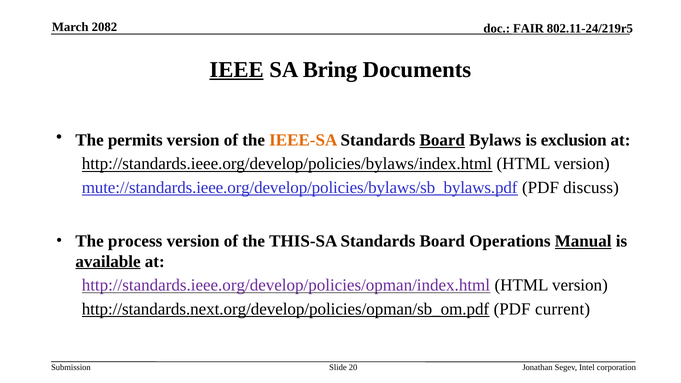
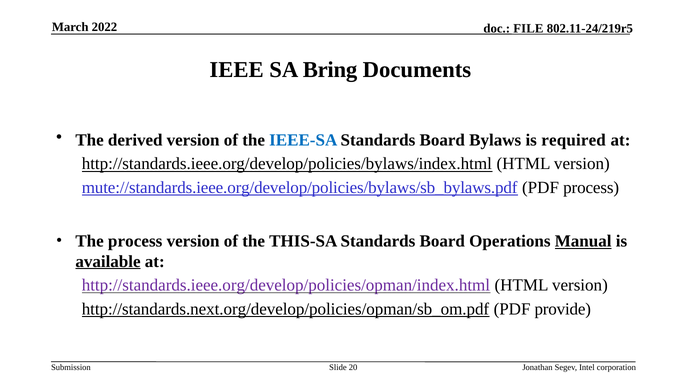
2082: 2082 -> 2022 (104, 27)
FAIR: FAIR -> FILE (528, 28)
IEEE underline: present -> none (237, 70)
permits: permits -> derived (135, 140)
IEEE-SA colour: orange -> blue (303, 140)
Board underline: present -> none (442, 140)
exclusion: exclusion -> required (574, 140)
PDF discuss: discuss -> process (591, 188)
current: current -> provide (563, 309)
